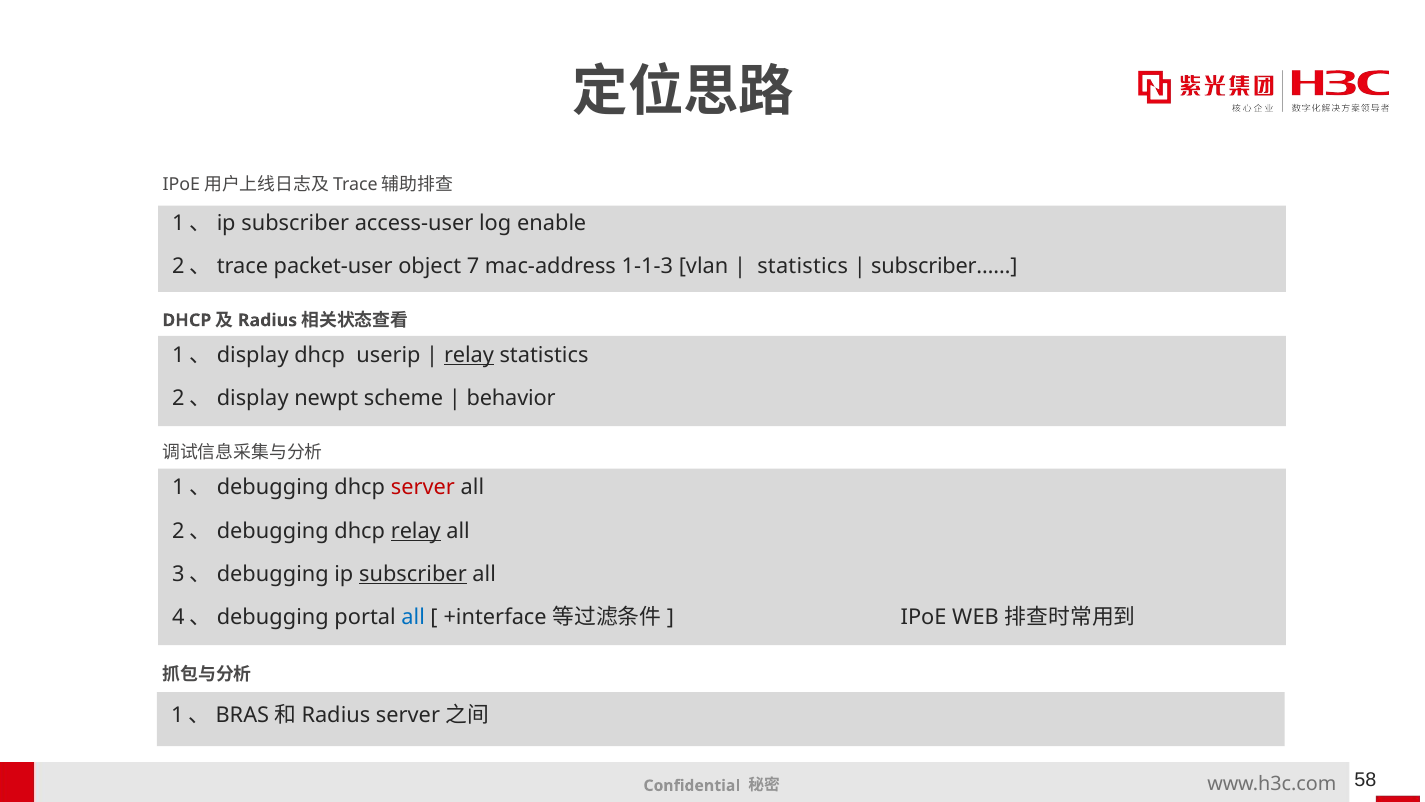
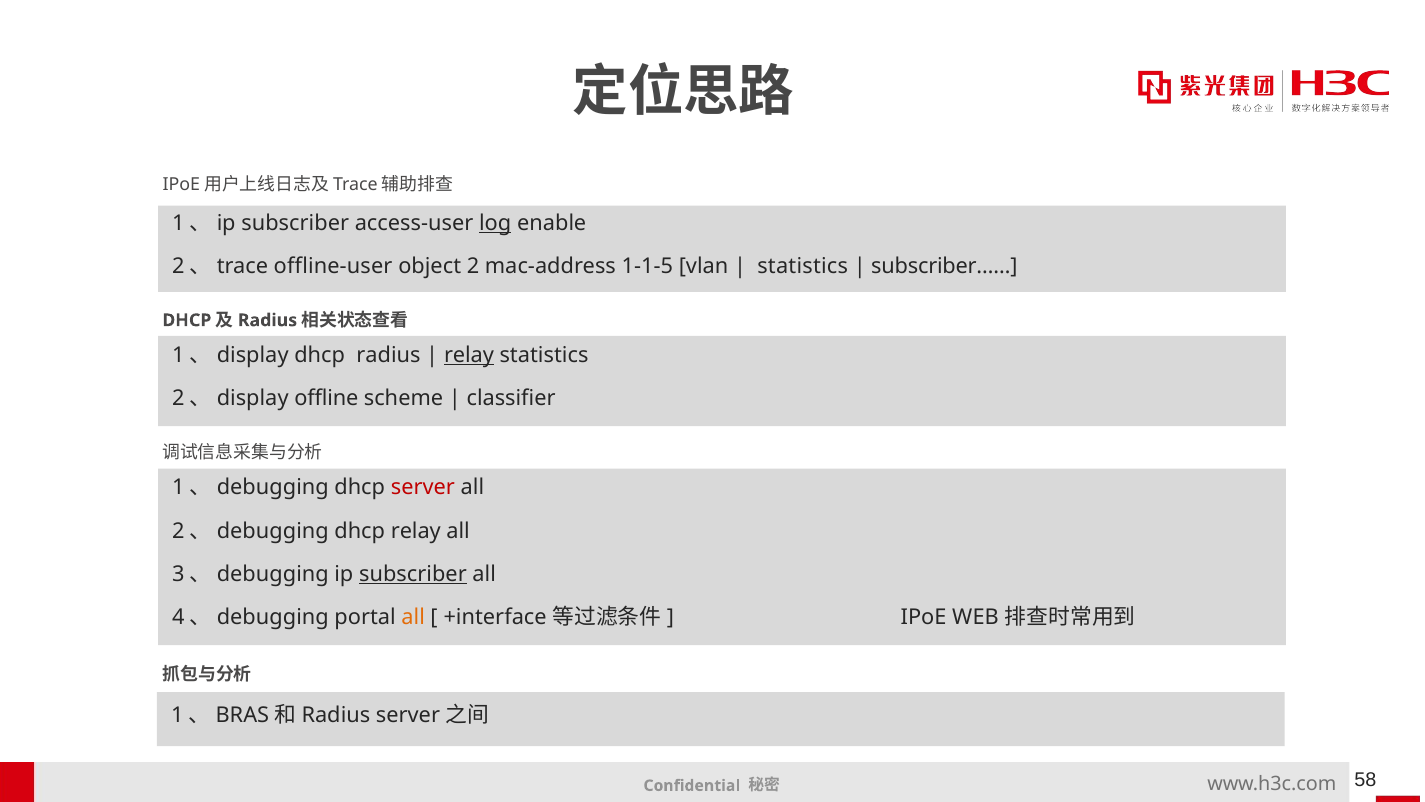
log underline: none -> present (495, 223)
packet-user: packet-user -> offline-user (333, 266)
7: 7 -> 2 (473, 266)
1-1-3: 1-1-3 -> 1-1-5 (647, 266)
userip: userip -> radius (389, 355)
newpt: newpt -> offline (326, 398)
behavior: behavior -> classifier (511, 398)
relay underline: present -> none (416, 531)
all colour: blue -> orange (413, 617)
